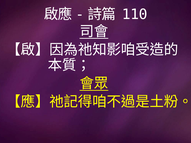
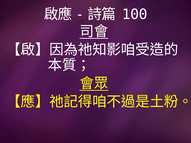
110: 110 -> 100 (135, 14)
